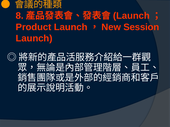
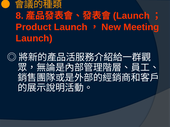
Session: Session -> Meeting (141, 27)
